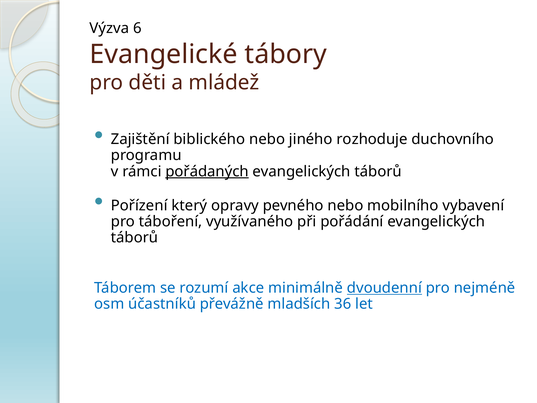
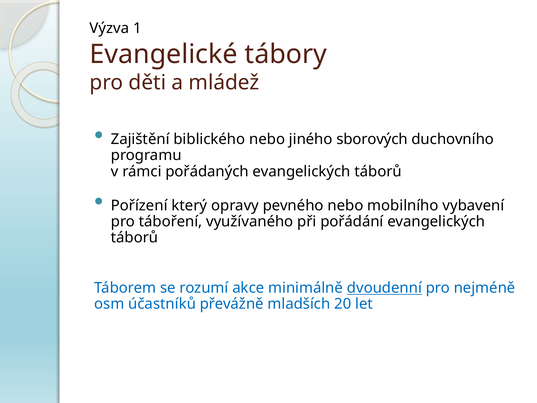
6: 6 -> 1 (137, 28)
rozhoduje: rozhoduje -> sborových (372, 139)
pořádaných underline: present -> none (207, 171)
36: 36 -> 20 (343, 304)
